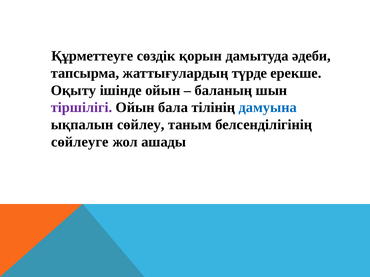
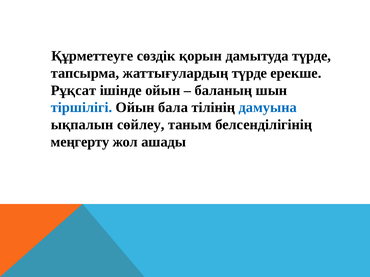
дамытуда әдеби: әдеби -> түрде (311, 56)
Оқыту: Оқыту -> Рұқсат (73, 90)
тіршілігі colour: purple -> blue (82, 108)
сөйлеуге: сөйлеуге -> меңгерту (80, 142)
